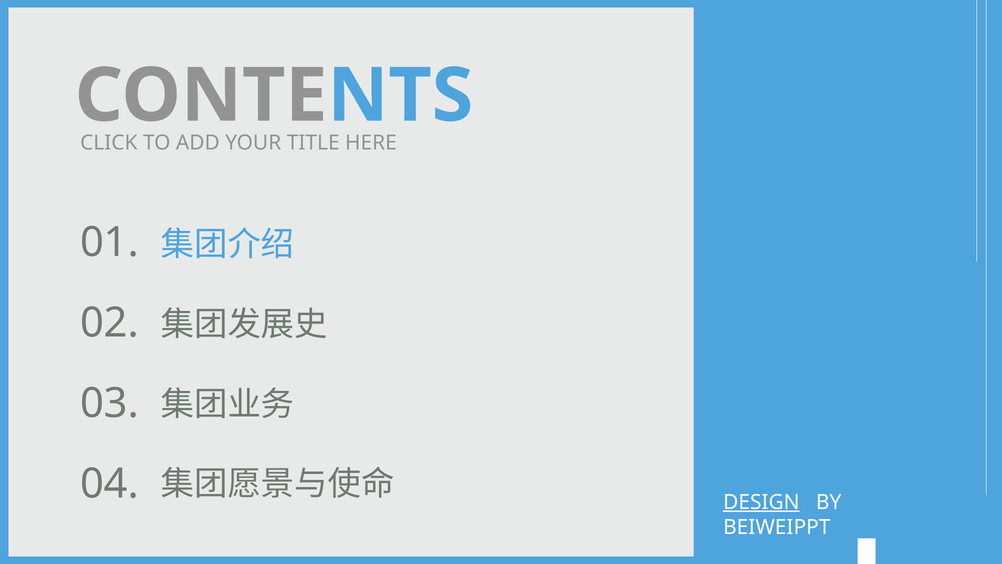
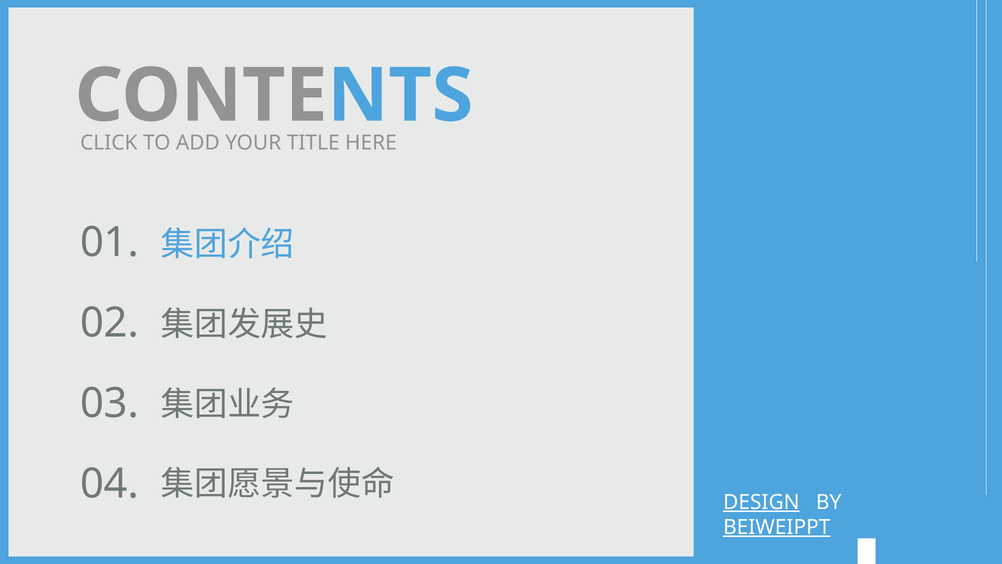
BEIWEIPPT underline: none -> present (777, 527)
